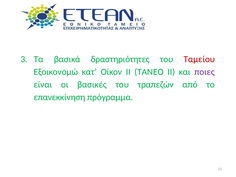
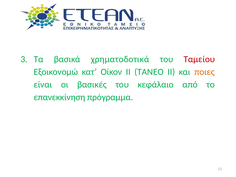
δραστηριότητες: δραστηριότητες -> χρηματοδοτικά (120, 59)
ποιες colour: purple -> orange (205, 72)
τραπεζών: τραπεζών -> κεφάλαιο (156, 85)
